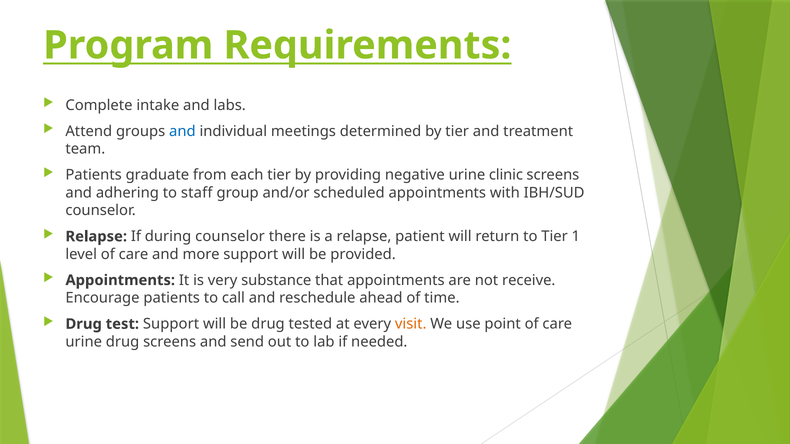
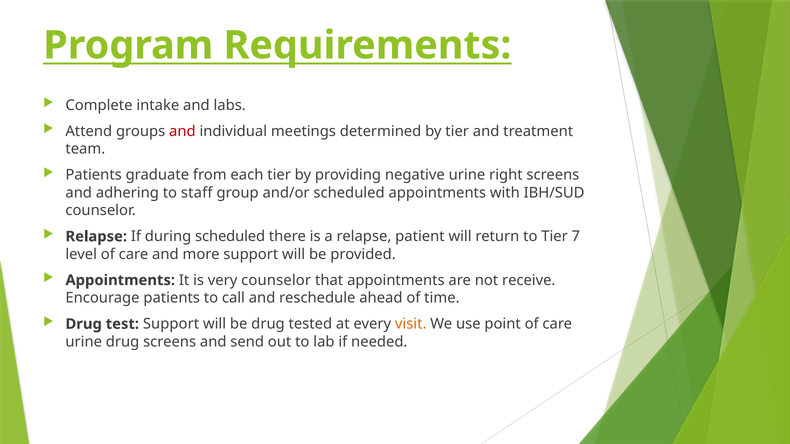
and colour: blue -> red (182, 131)
clinic: clinic -> right (506, 175)
during counselor: counselor -> scheduled (230, 237)
1: 1 -> 7 (576, 237)
very substance: substance -> counselor (276, 280)
